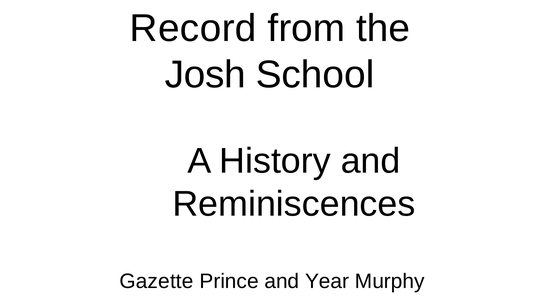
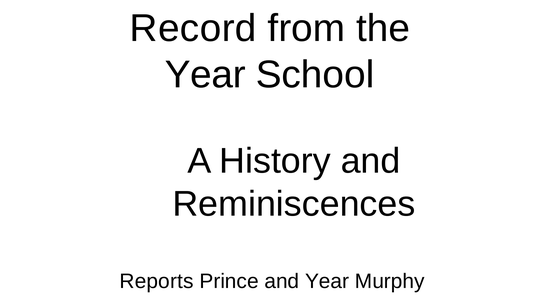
Josh: Josh -> Year (205, 75)
Gazette: Gazette -> Reports (157, 282)
